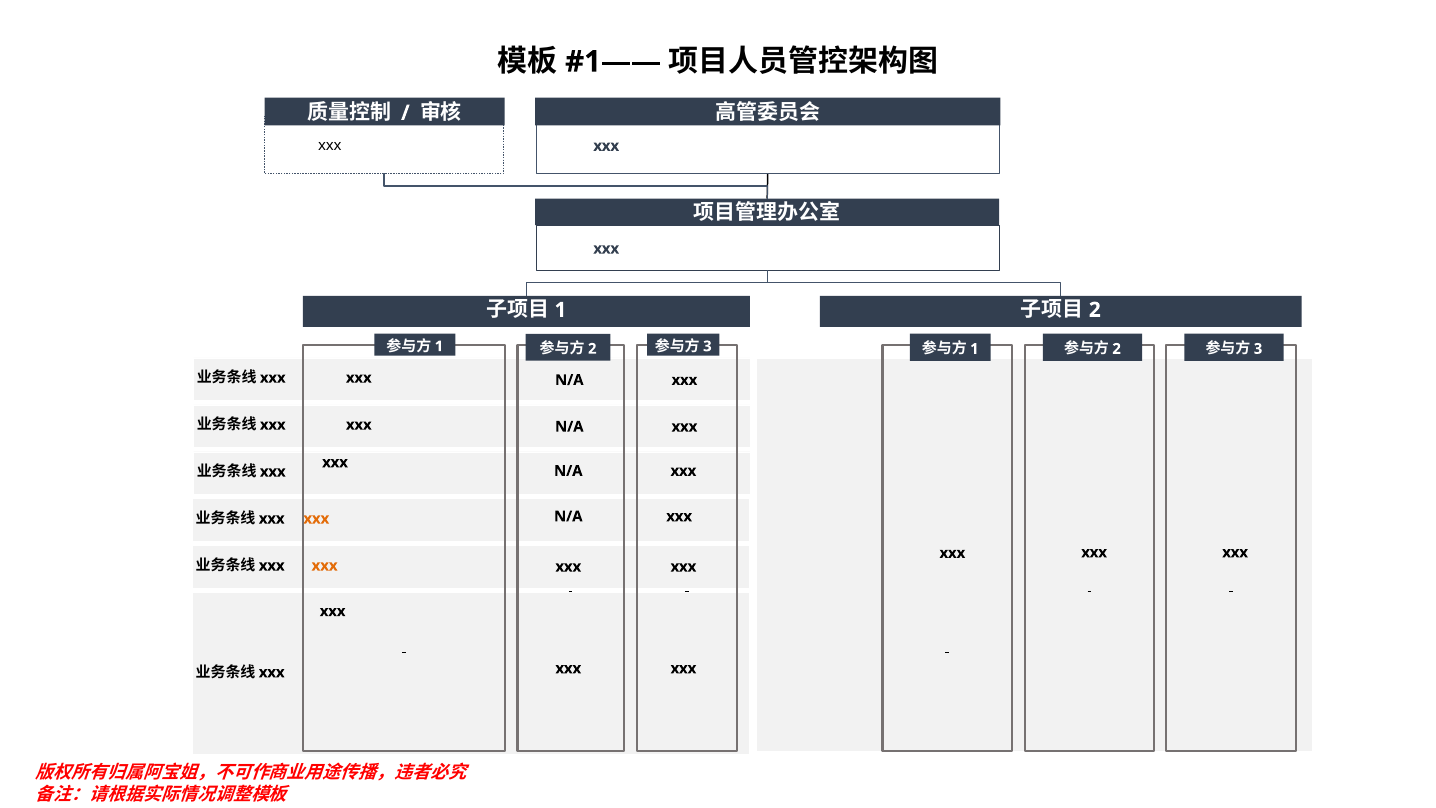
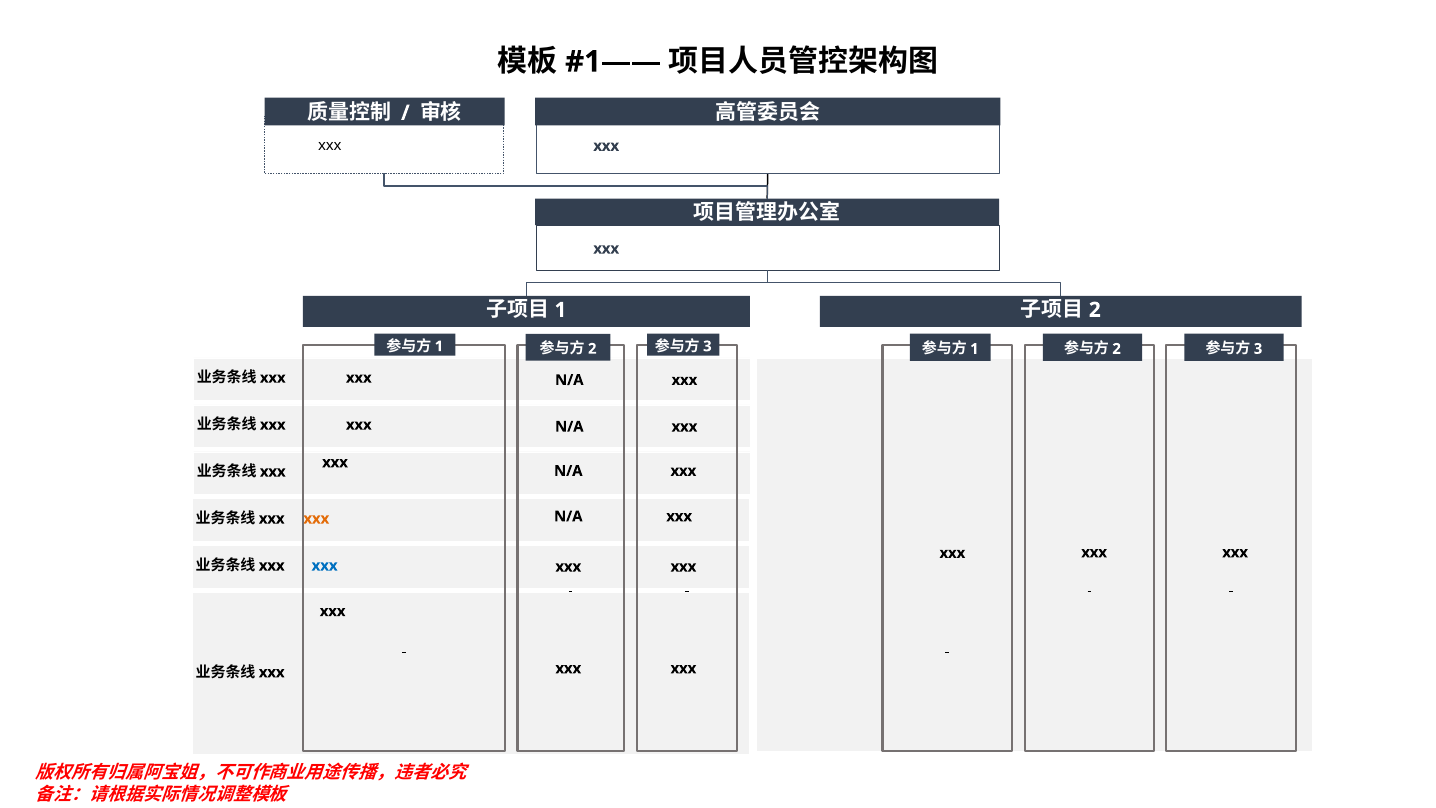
xxx colour: orange -> blue (325, 565)
